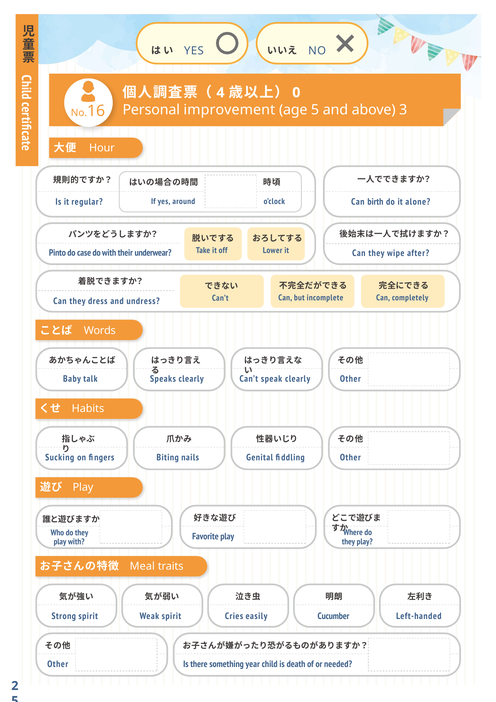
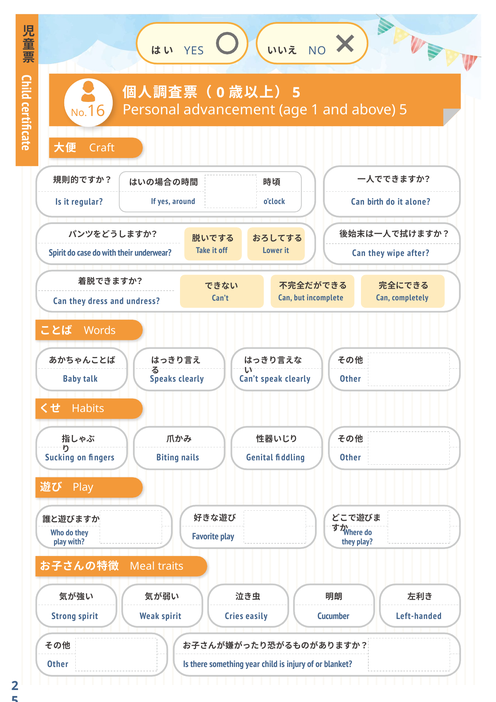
4: 4 -> 0 (220, 93)
0: 0 -> 5 (296, 93)
improvement: improvement -> advancement (229, 110)
age 5: 5 -> 1 (315, 110)
above 3: 3 -> 5 (403, 110)
Hour: Hour -> Craft (102, 148)
Pinto: Pinto -> Spirit (57, 253)
death: death -> injury (296, 664)
needed: needed -> blanket (338, 664)
